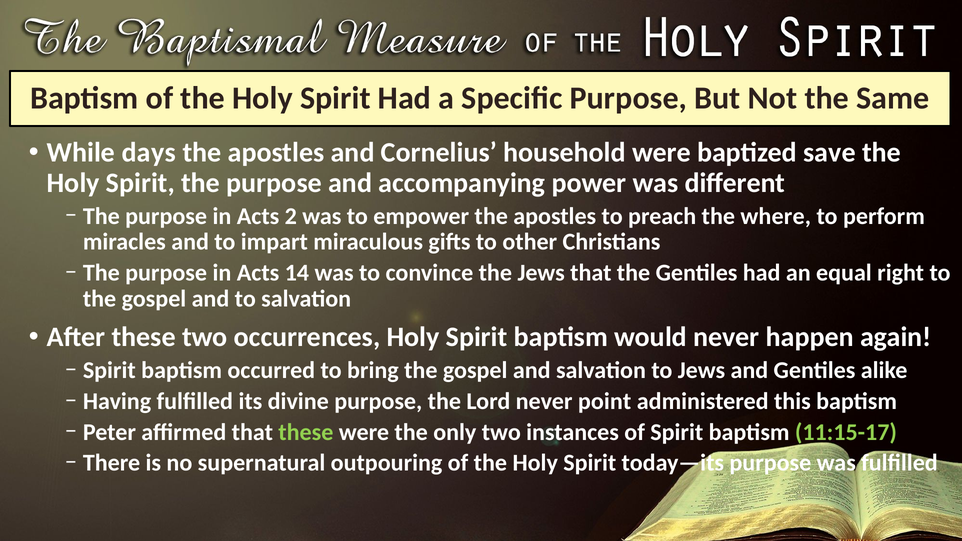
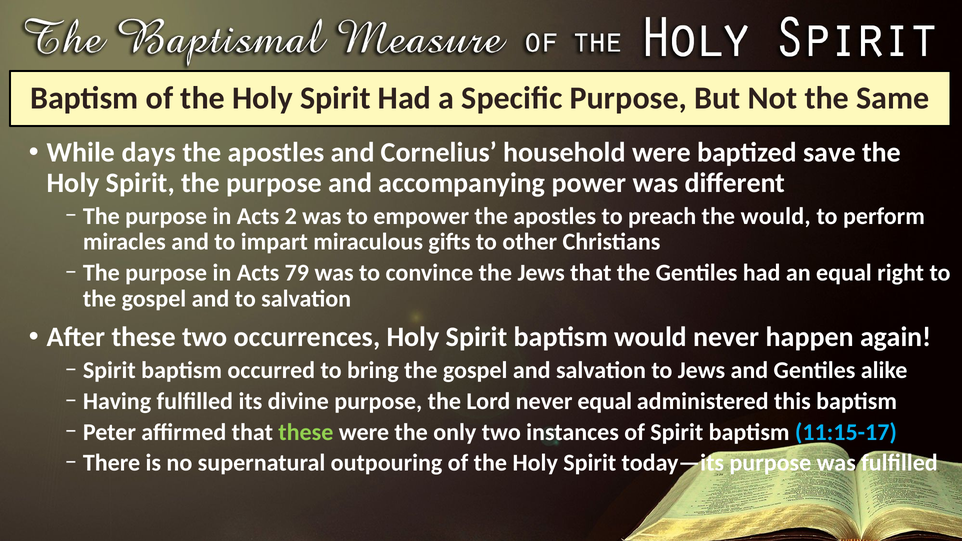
the where: where -> would (776, 216)
14: 14 -> 79 (297, 273)
never point: point -> equal (605, 401)
11:15-17 colour: light green -> light blue (846, 432)
